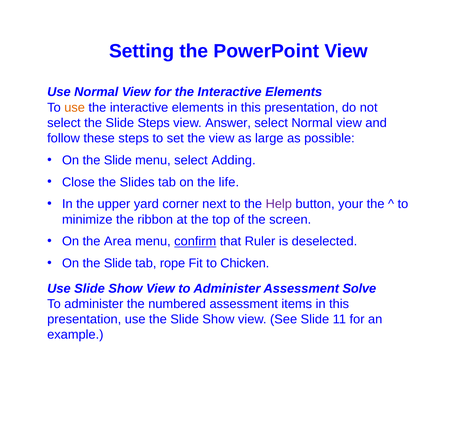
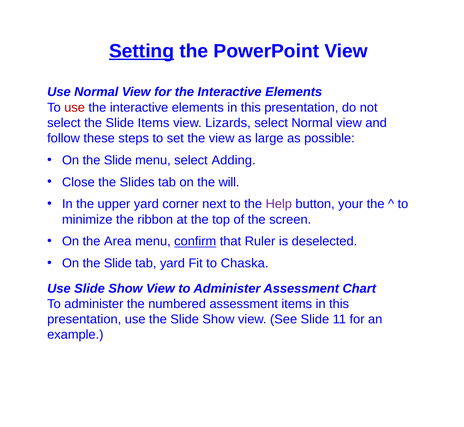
Setting underline: none -> present (142, 51)
use colour: orange -> red (75, 108)
Slide Steps: Steps -> Items (154, 123)
Answer: Answer -> Lizards (228, 123)
life: life -> will (229, 182)
tab rope: rope -> yard (172, 263)
Chicken: Chicken -> Chaska (245, 263)
Solve: Solve -> Chart (359, 289)
